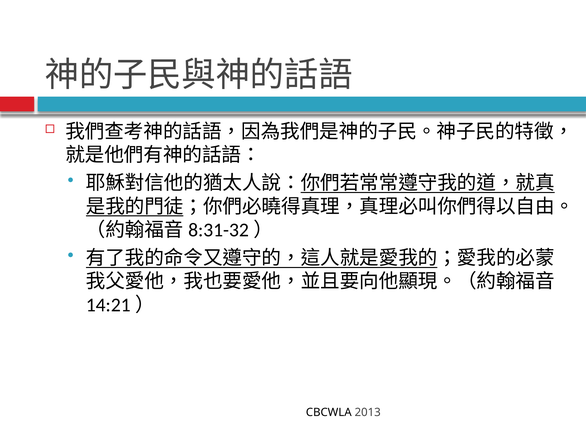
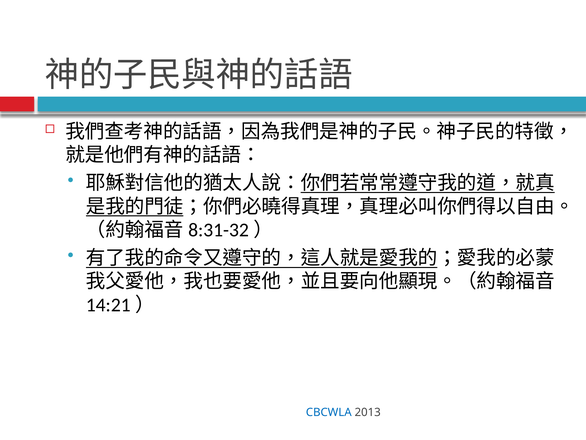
CBCWLA colour: black -> blue (329, 412)
